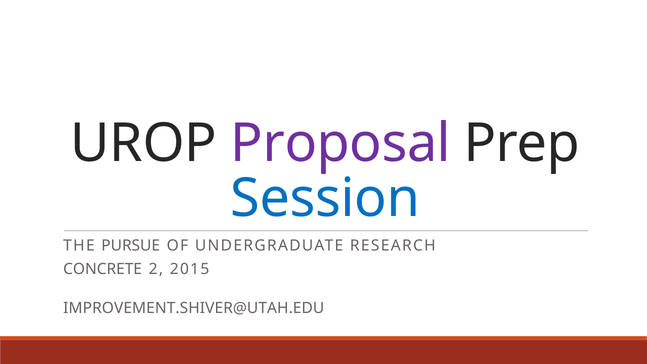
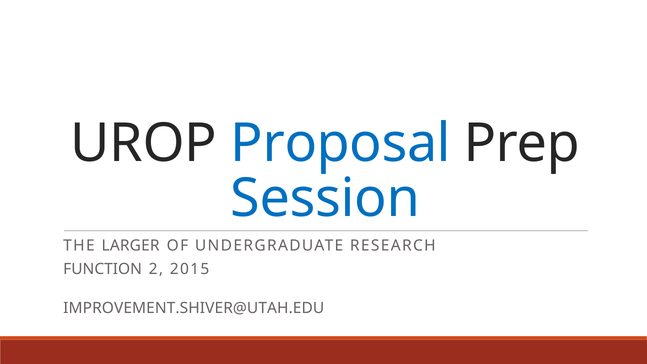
Proposal colour: purple -> blue (341, 143)
PURSUE: PURSUE -> LARGER (131, 246)
CONCRETE: CONCRETE -> FUNCTION (103, 269)
